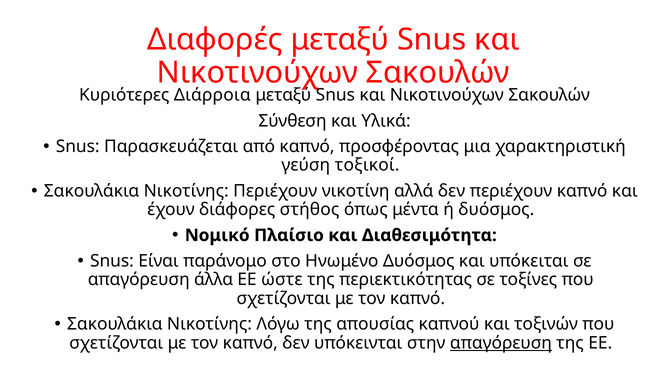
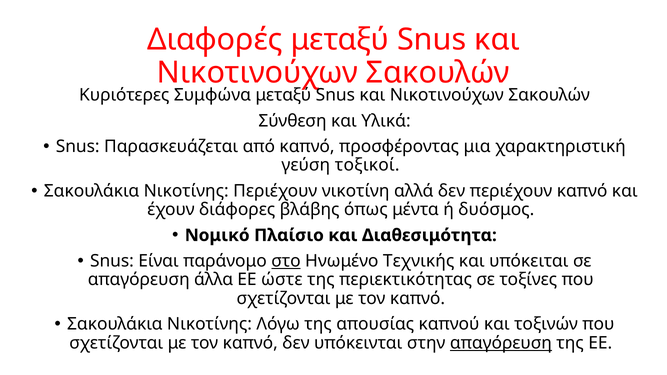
Διάρροια: Διάρροια -> Συμφώνα (212, 95)
στήθος: στήθος -> βλάβης (310, 210)
στο underline: none -> present (286, 261)
Ηνωμένο Δυόσμος: Δυόσμος -> Τεχνικής (419, 261)
